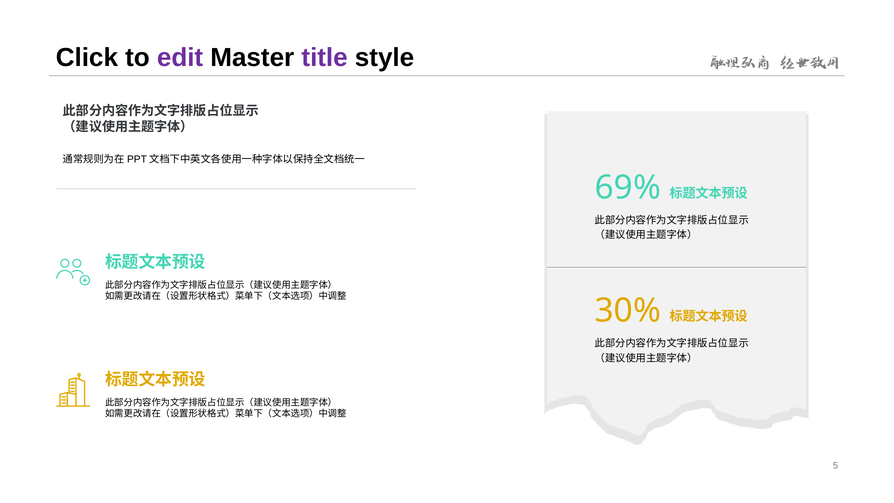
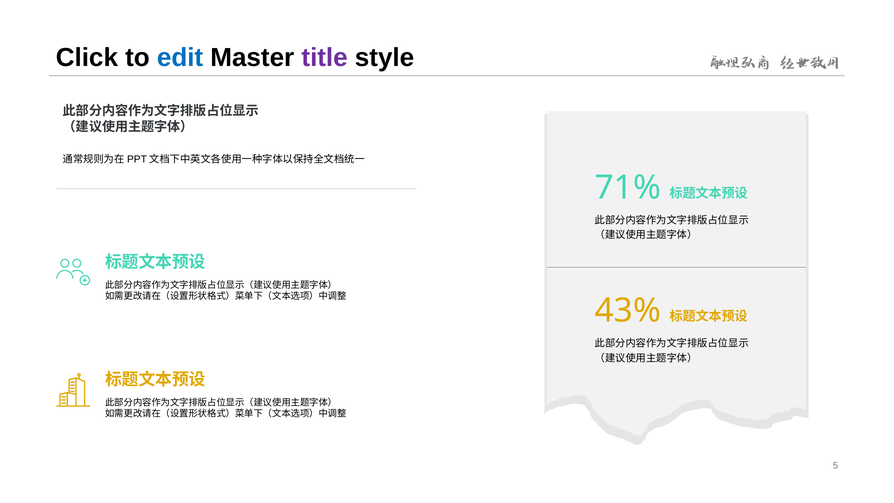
edit colour: purple -> blue (180, 58)
69%: 69% -> 71% (628, 188)
30%: 30% -> 43% (628, 311)
